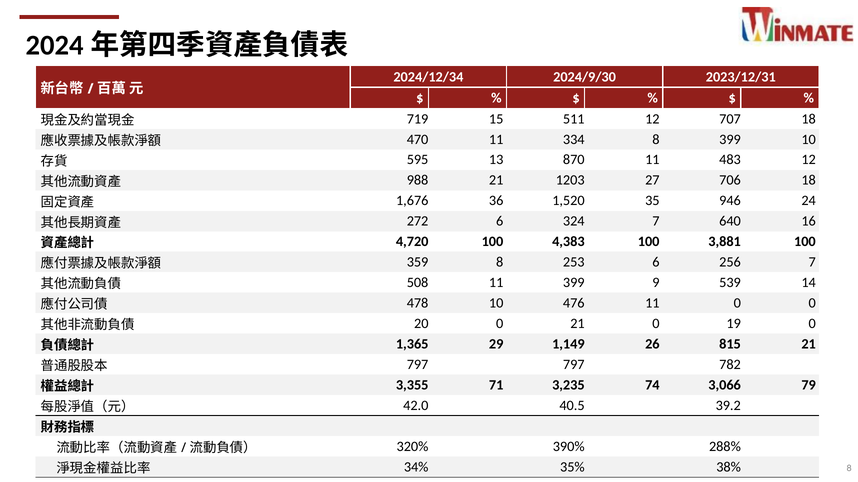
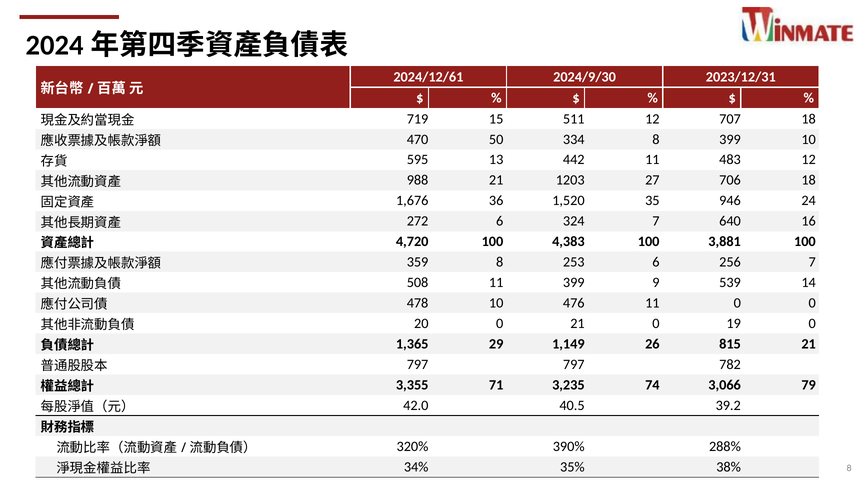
2024/12/34: 2024/12/34 -> 2024/12/61 (428, 77)
470 11: 11 -> 50 (496, 139)
870: 870 -> 442 (574, 160)
